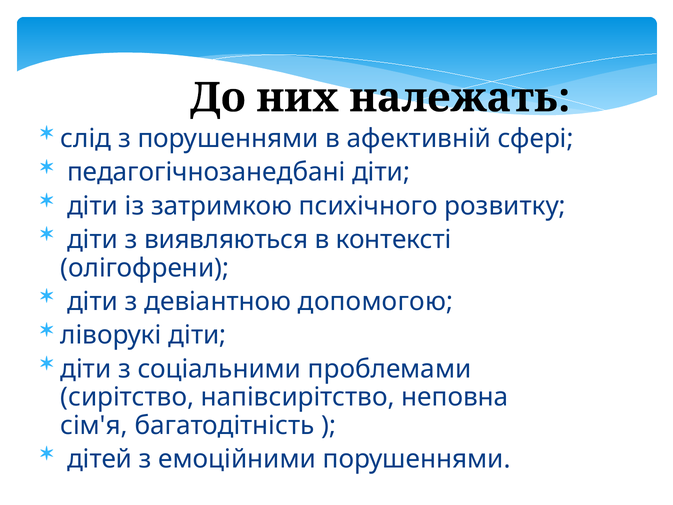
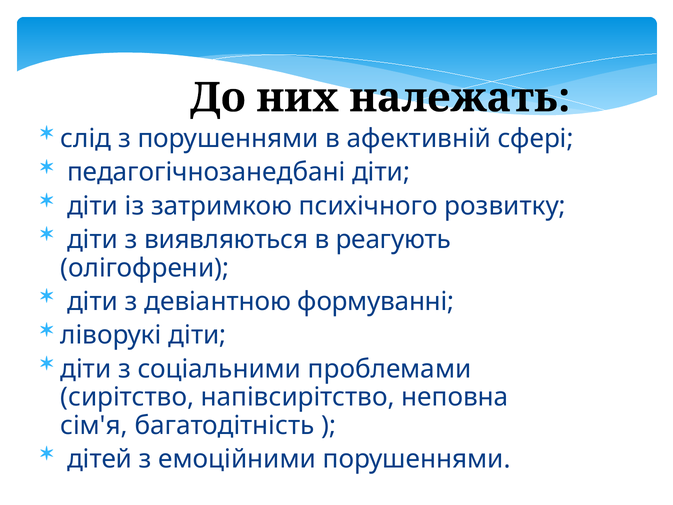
контексті: контексті -> реагують (393, 240)
допомогою: допомогою -> формуванні (376, 301)
